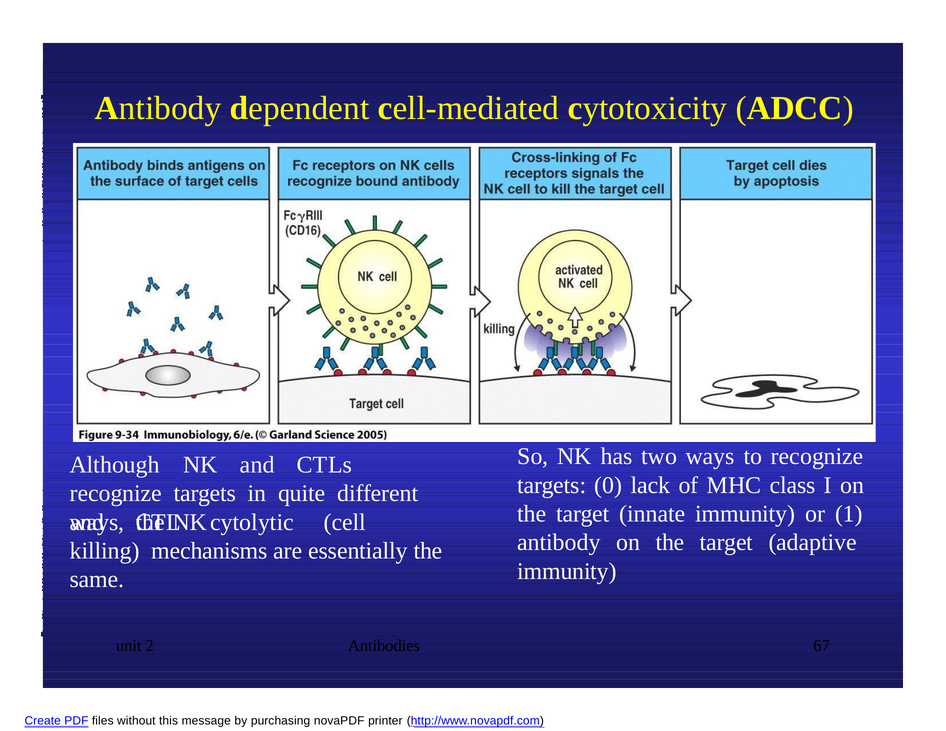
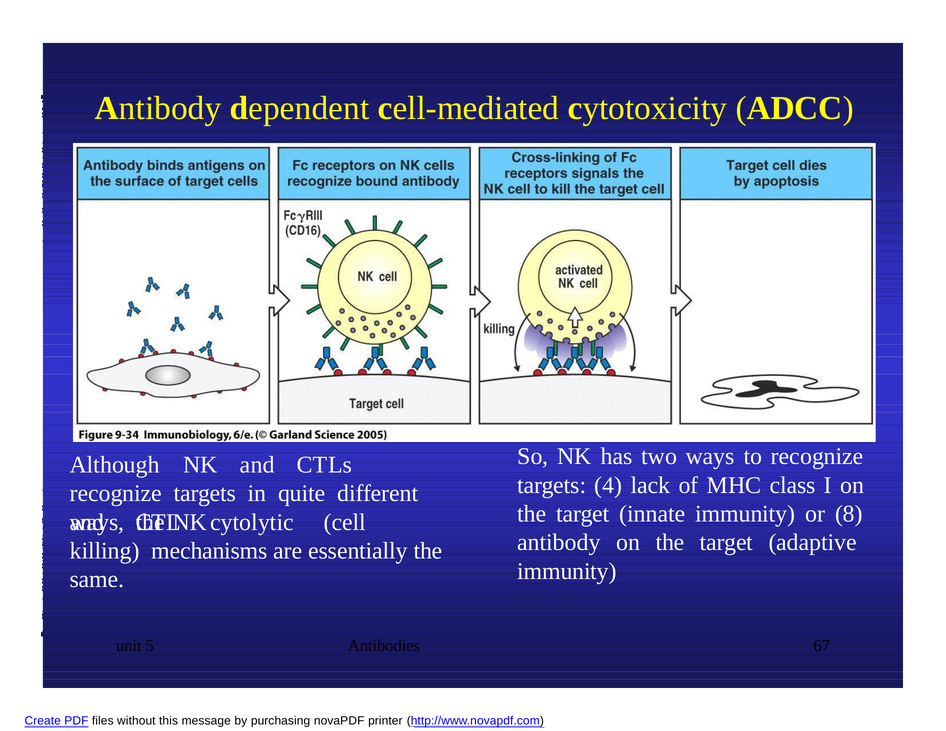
0: 0 -> 4 (608, 485)
1: 1 -> 8 (849, 514)
2: 2 -> 5 (150, 646)
